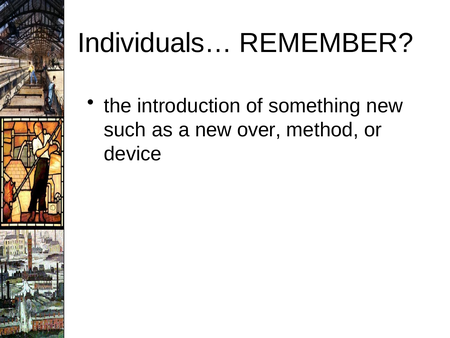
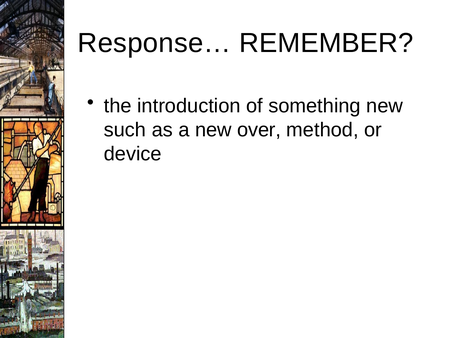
Individuals…: Individuals… -> Response… (154, 43)
